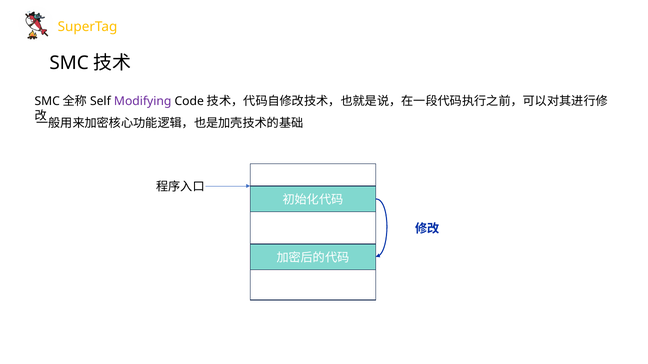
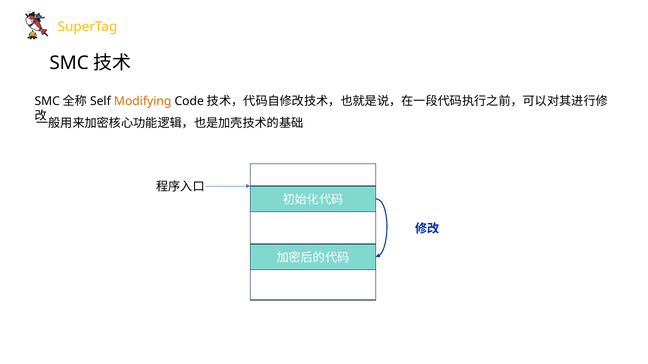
Modifying colour: purple -> orange (143, 101)
